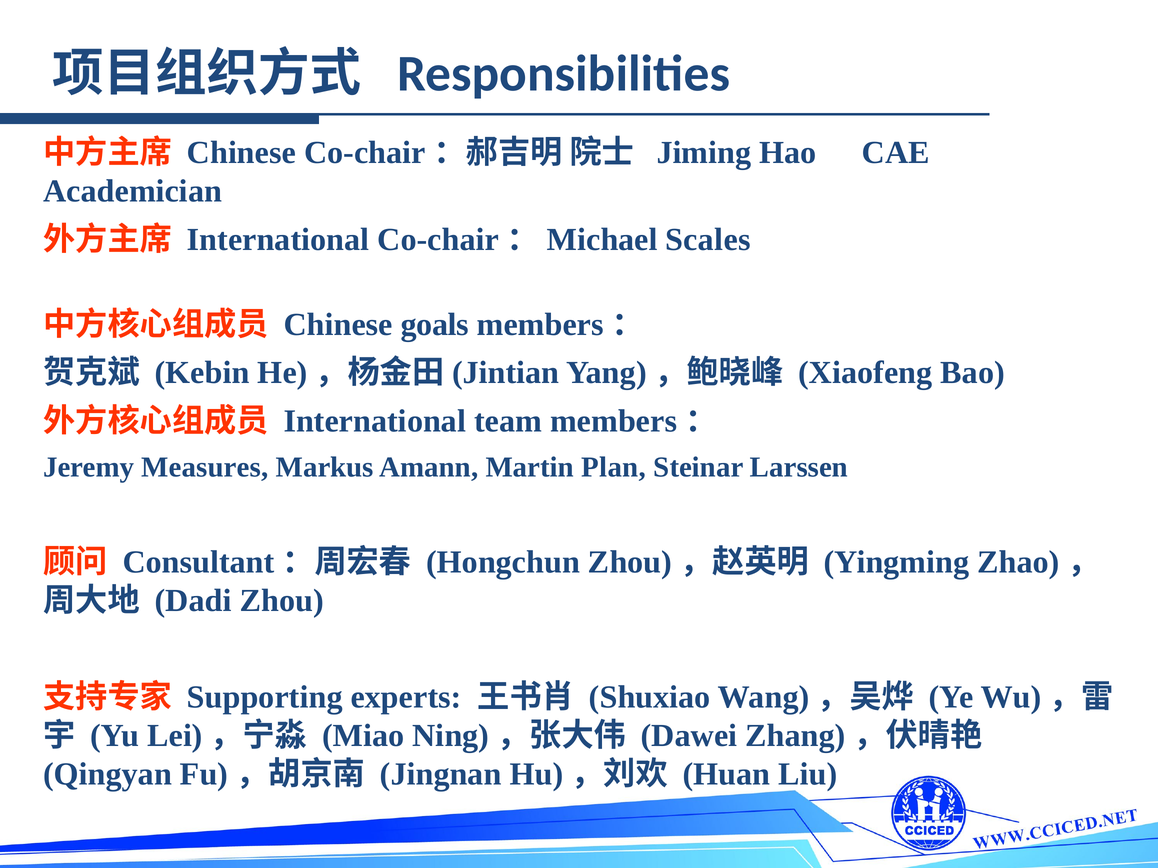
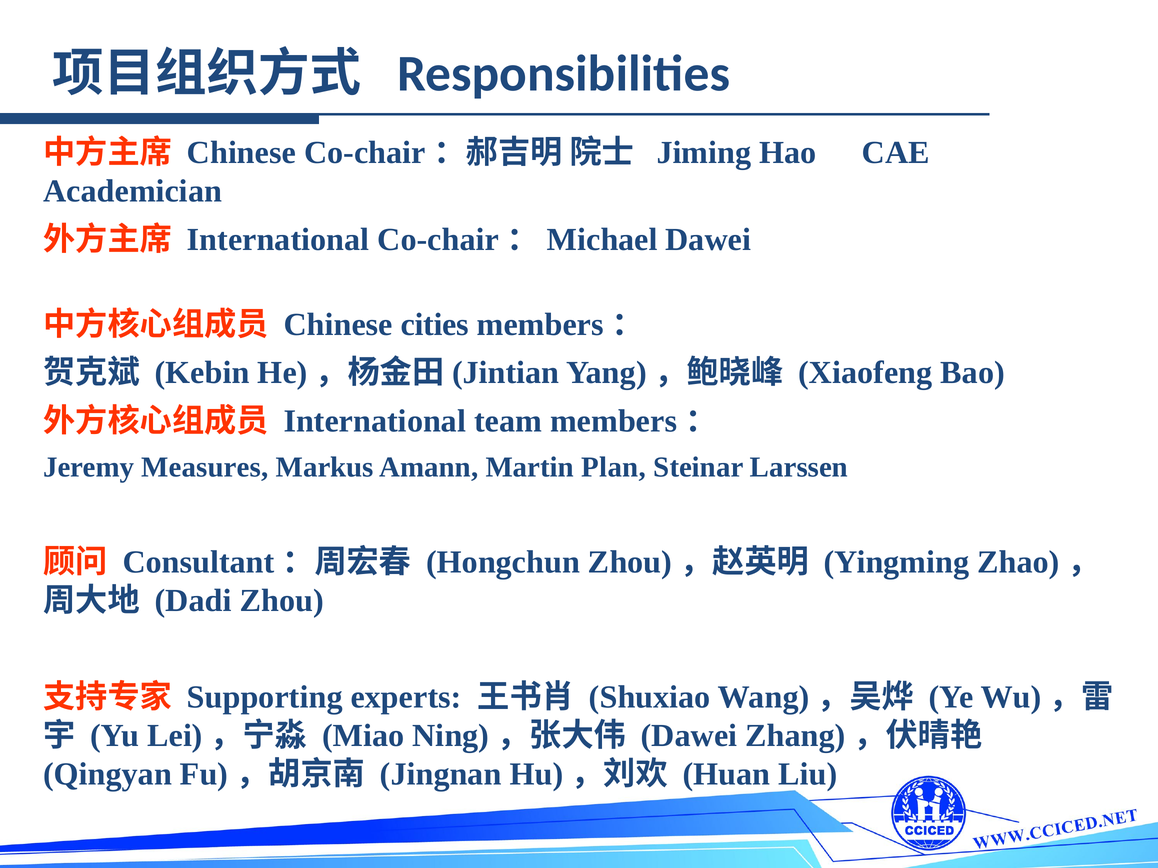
Co-chair：Michael Scales: Scales -> Dawei (708, 240)
goals: goals -> cities (435, 325)
